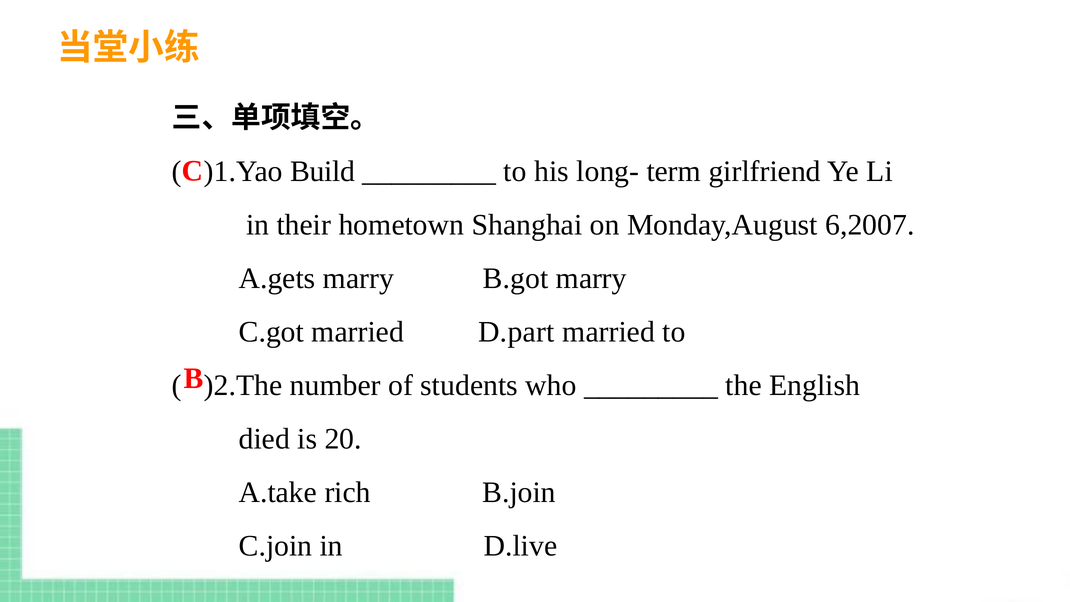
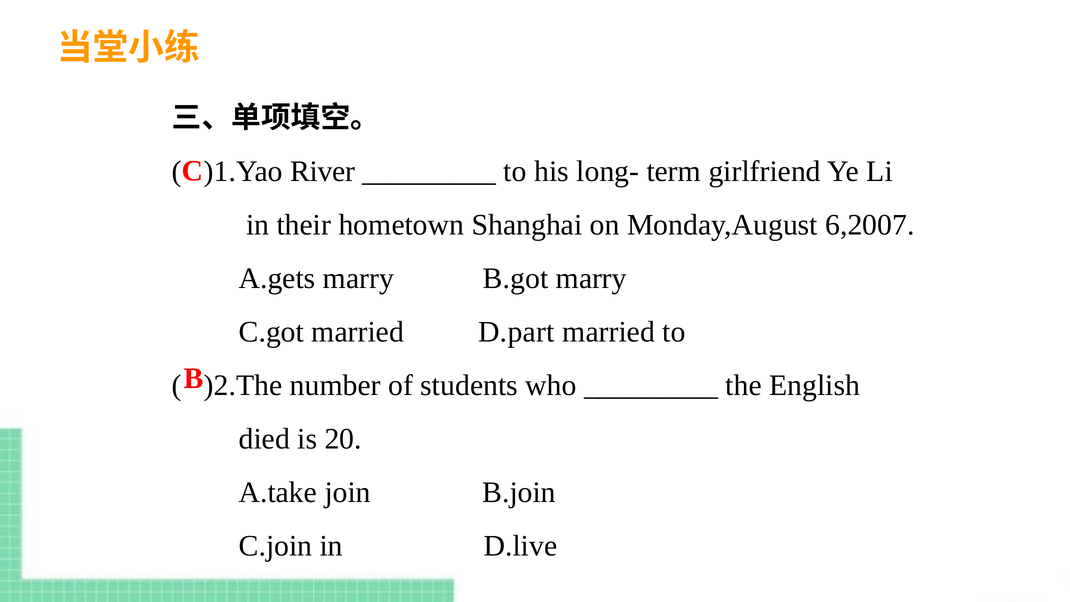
Build: Build -> River (323, 171)
rich: rich -> join (348, 492)
